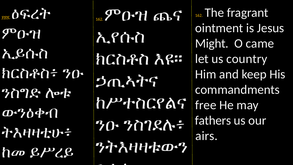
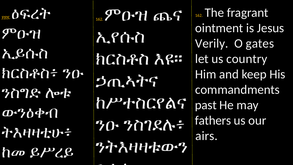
Might: Might -> Verily (212, 43)
came: came -> gates (260, 43)
free: free -> past (206, 105)
